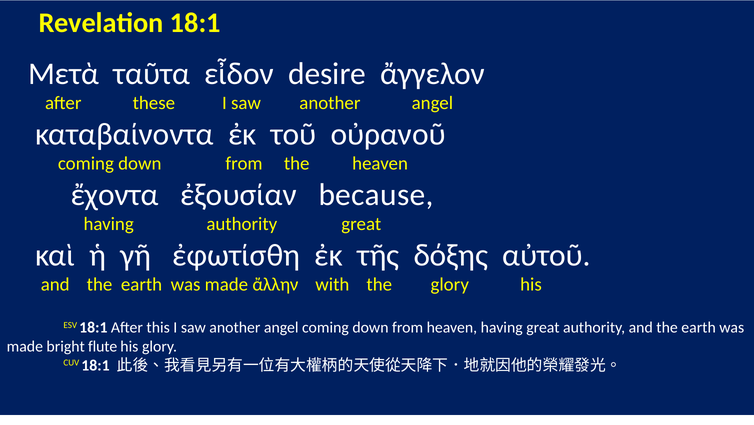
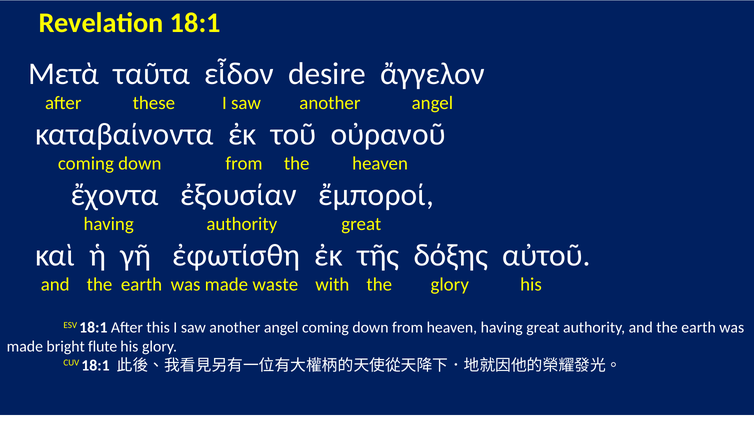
because: because -> ἔμποροί (376, 195)
ἄλλην: ἄλλην -> waste (275, 285)
